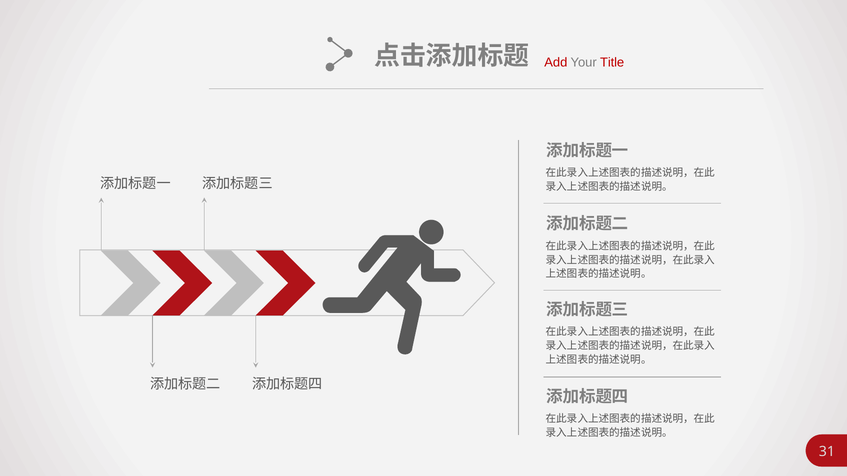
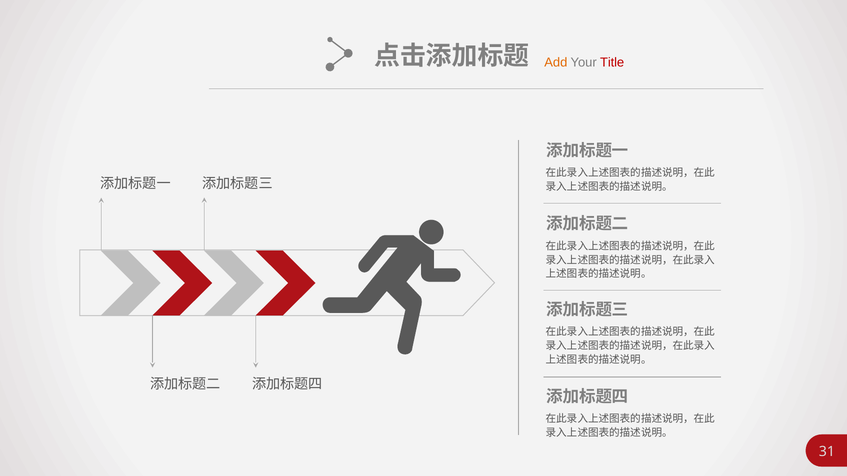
Add colour: red -> orange (556, 63)
